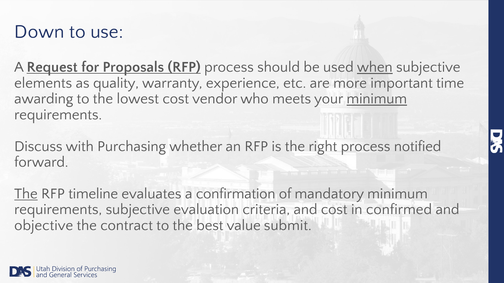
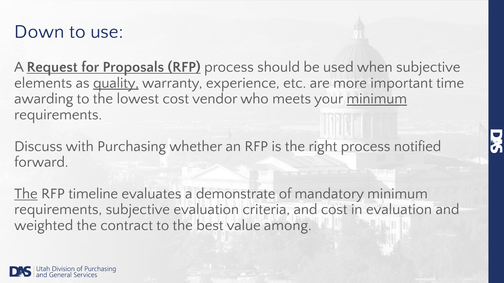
when underline: present -> none (375, 67)
quality underline: none -> present (116, 83)
confirmation: confirmation -> demonstrate (236, 194)
in confirmed: confirmed -> evaluation (399, 210)
objective: objective -> weighted (44, 226)
submit: submit -> among (288, 226)
